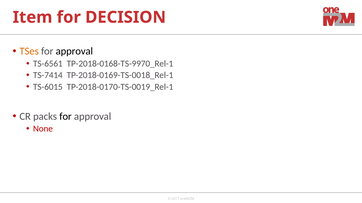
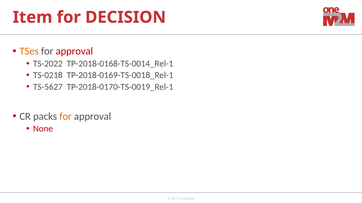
approval colour: black -> red (74, 51)
TS-6561: TS-6561 -> TS-2022 (48, 64)
TP-2018-0168-TS-9970_Rel-1: TP-2018-0168-TS-9970_Rel-1 -> TP-2018-0168-TS-0014_Rel-1 (120, 64)
TS-7414: TS-7414 -> TS-0218 (48, 75)
TS-6015: TS-6015 -> TS-5627 (48, 87)
for colour: black -> orange (66, 117)
